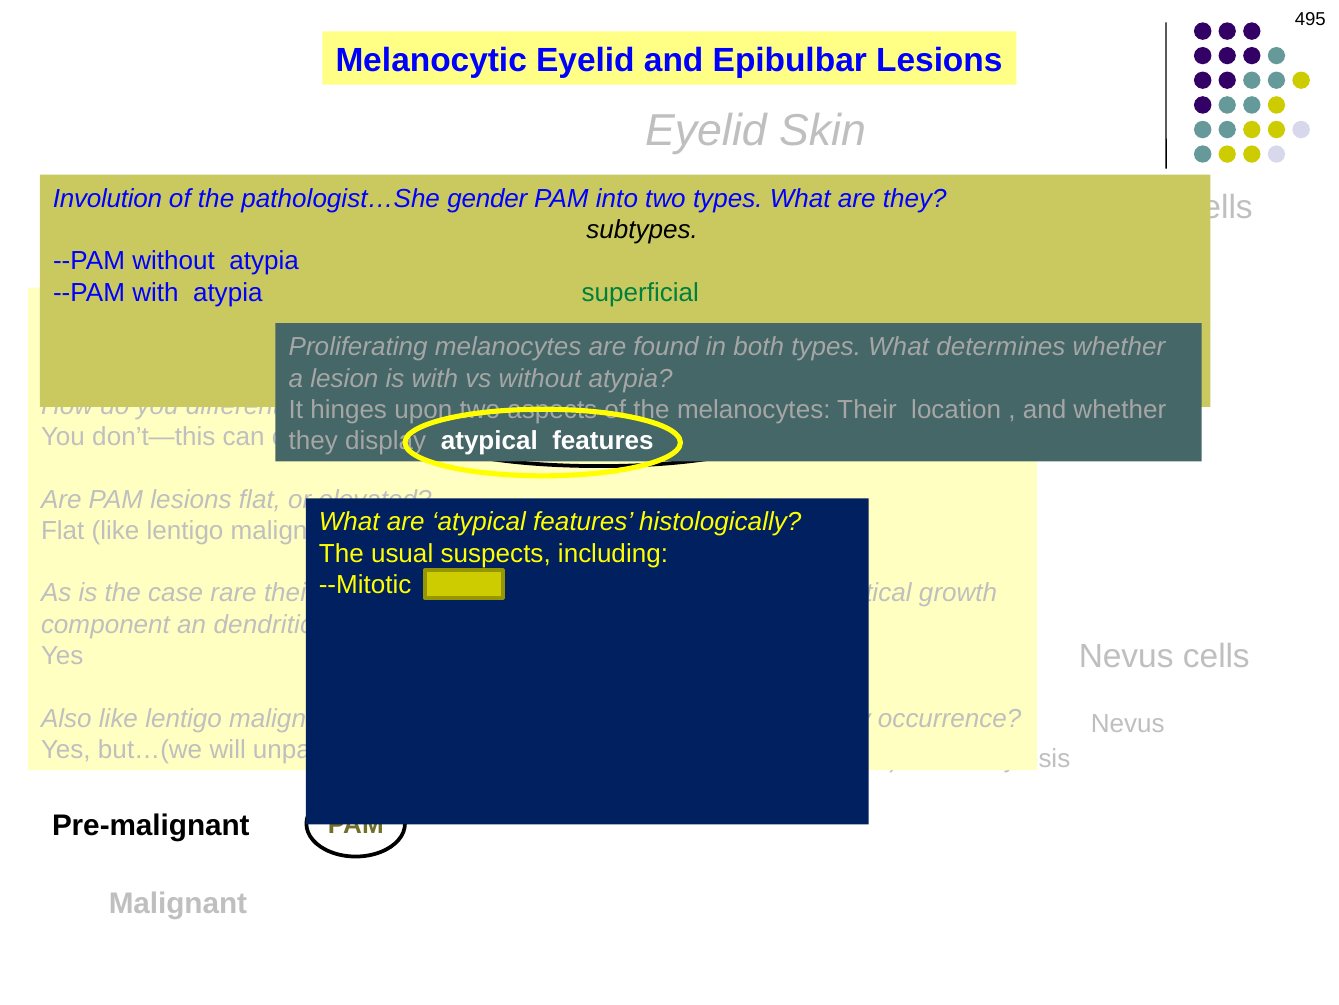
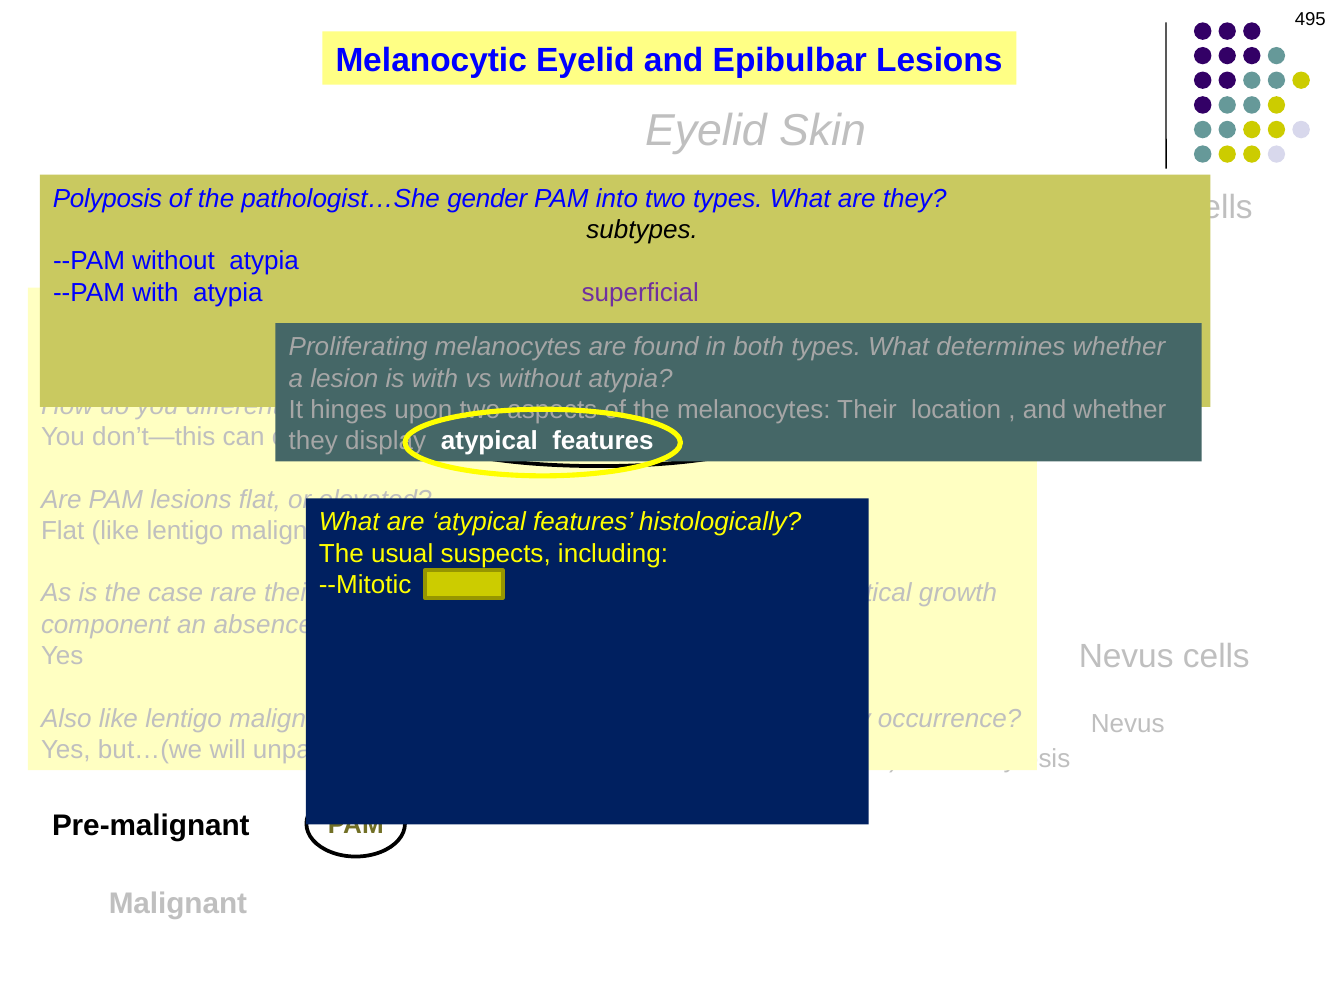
Involution: Involution -> Polyposis (108, 199)
superficial colour: green -> purple (640, 292)
dendritic: dendritic -> absence (263, 624)
